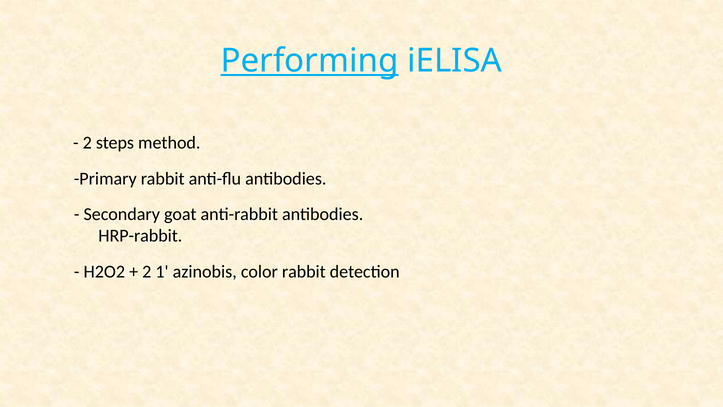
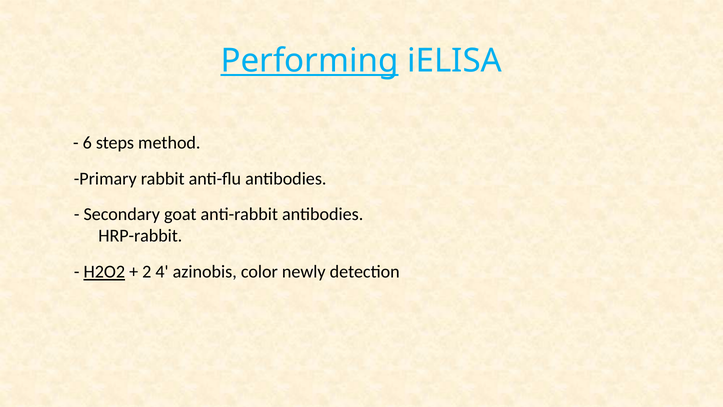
2: 2 -> 6 (87, 143)
H2O2 underline: none -> present (104, 272)
1: 1 -> 4 (162, 272)
color rabbit: rabbit -> newly (304, 272)
